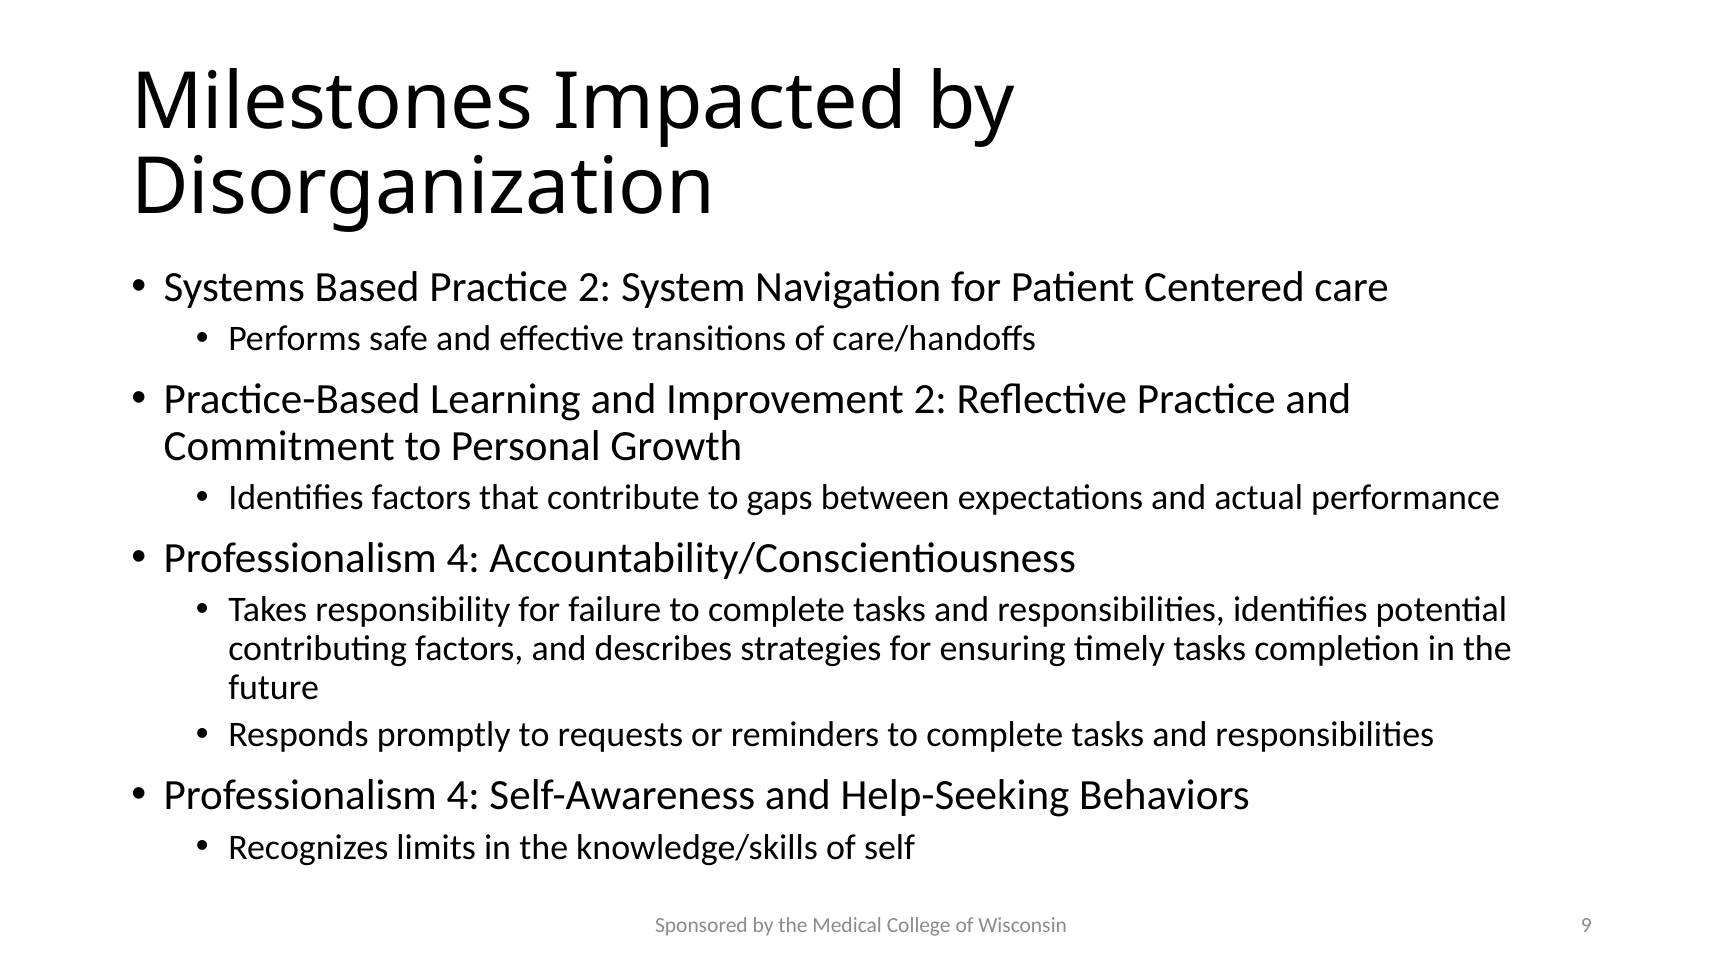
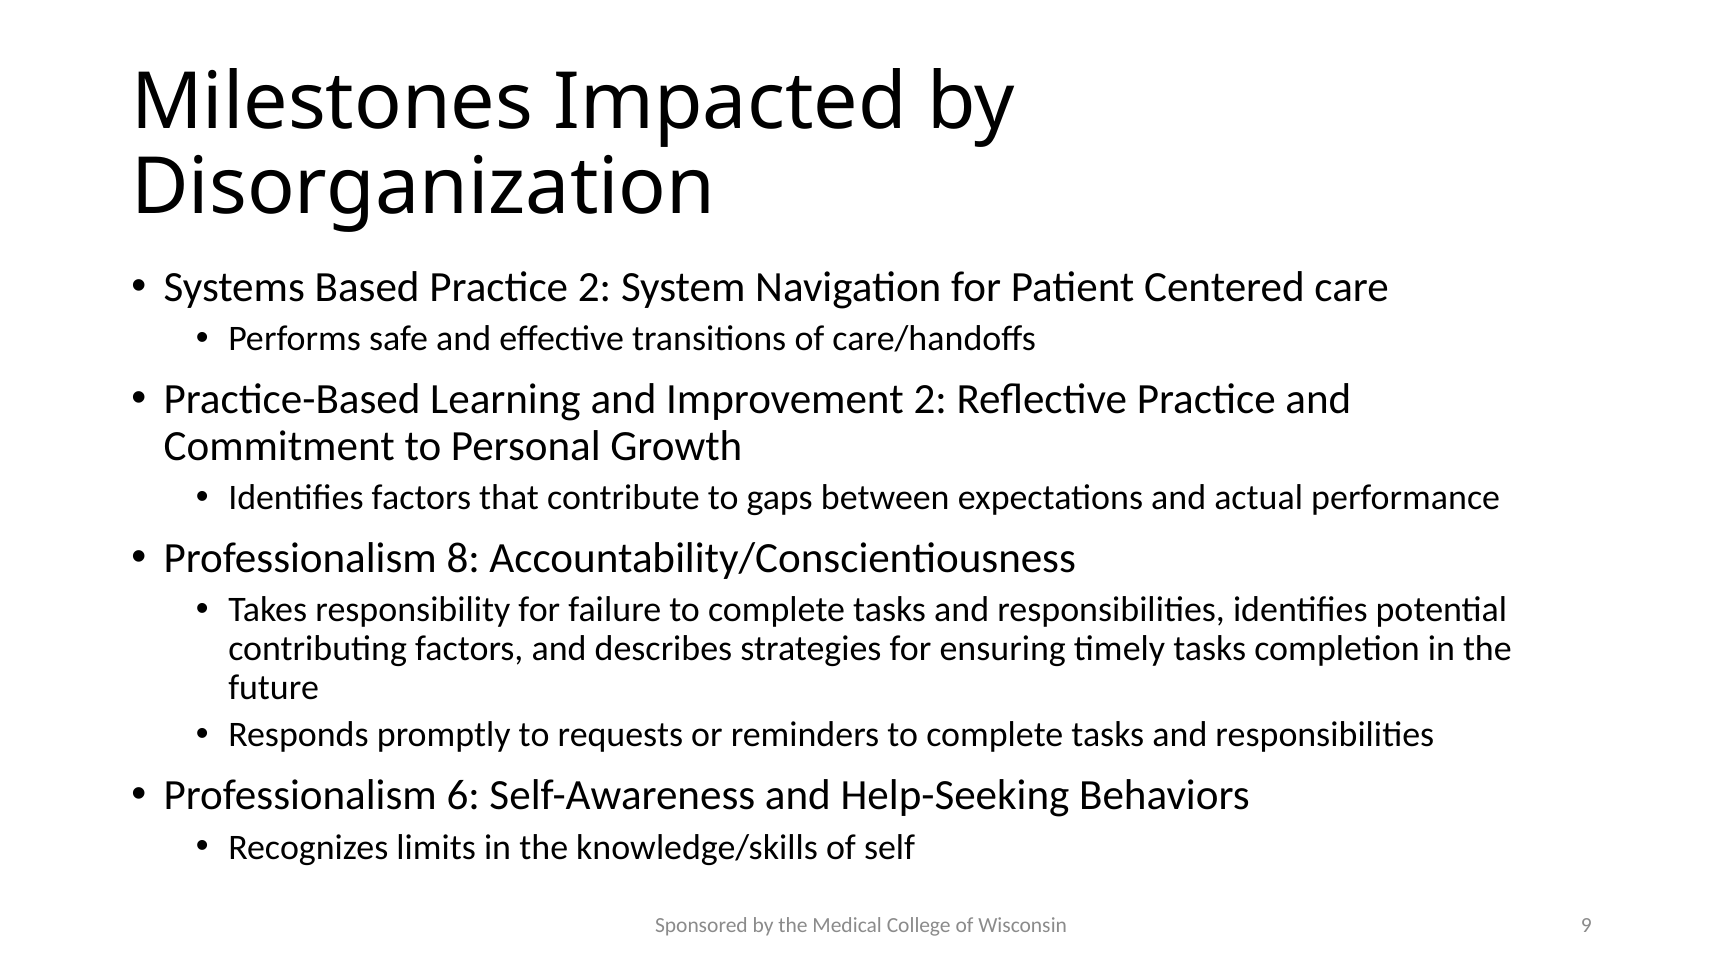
4: 4 -> 8 (463, 558)
4: 4 -> 6 (463, 796)
